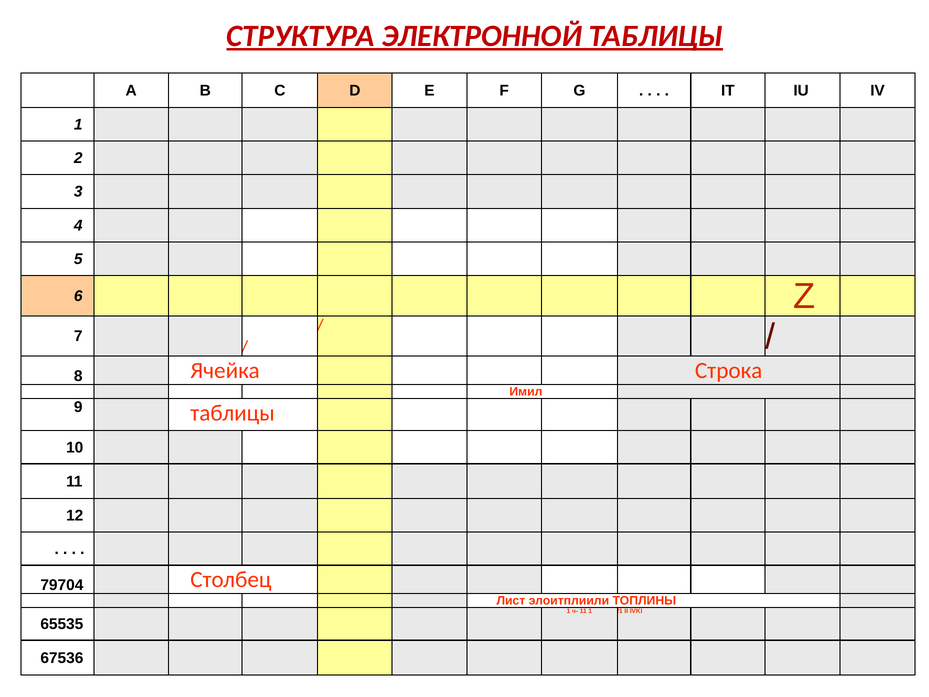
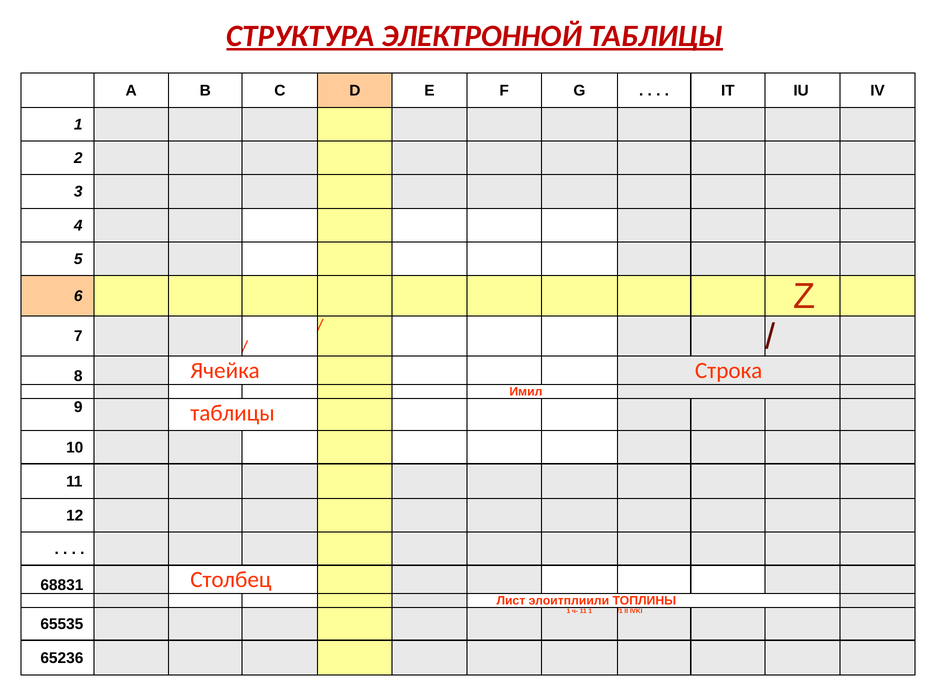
79704: 79704 -> 68831 (62, 585)
67536: 67536 -> 65236 (62, 658)
